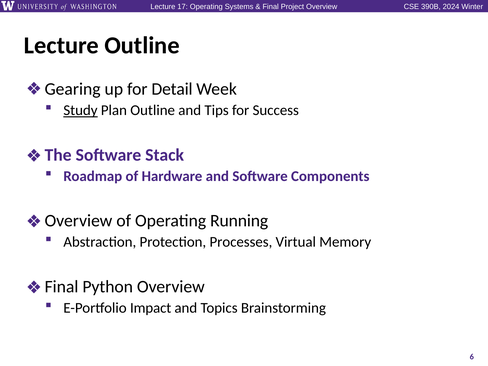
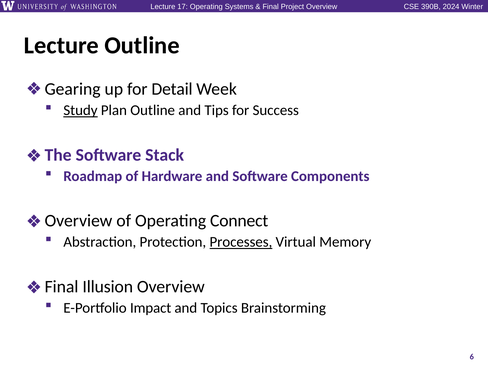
Running: Running -> Connect (239, 221)
Processes underline: none -> present (241, 242)
Python: Python -> Illusion (108, 287)
